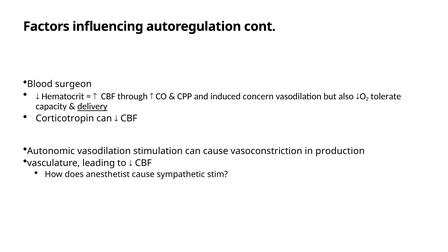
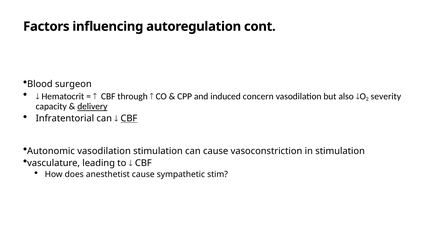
tolerate: tolerate -> severity (386, 96)
Corticotropin: Corticotropin -> Infratentorial (65, 118)
CBF underline: none -> present (129, 118)
in production: production -> stimulation (340, 151)
